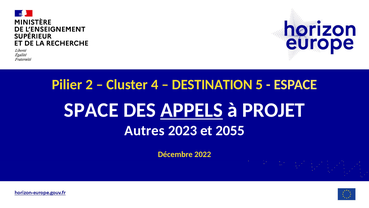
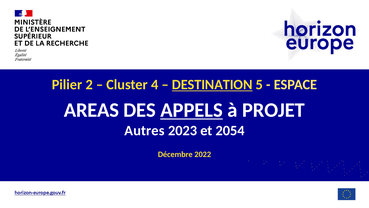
DESTINATION underline: none -> present (212, 84)
SPACE: SPACE -> AREAS (91, 110)
2055: 2055 -> 2054 (230, 130)
